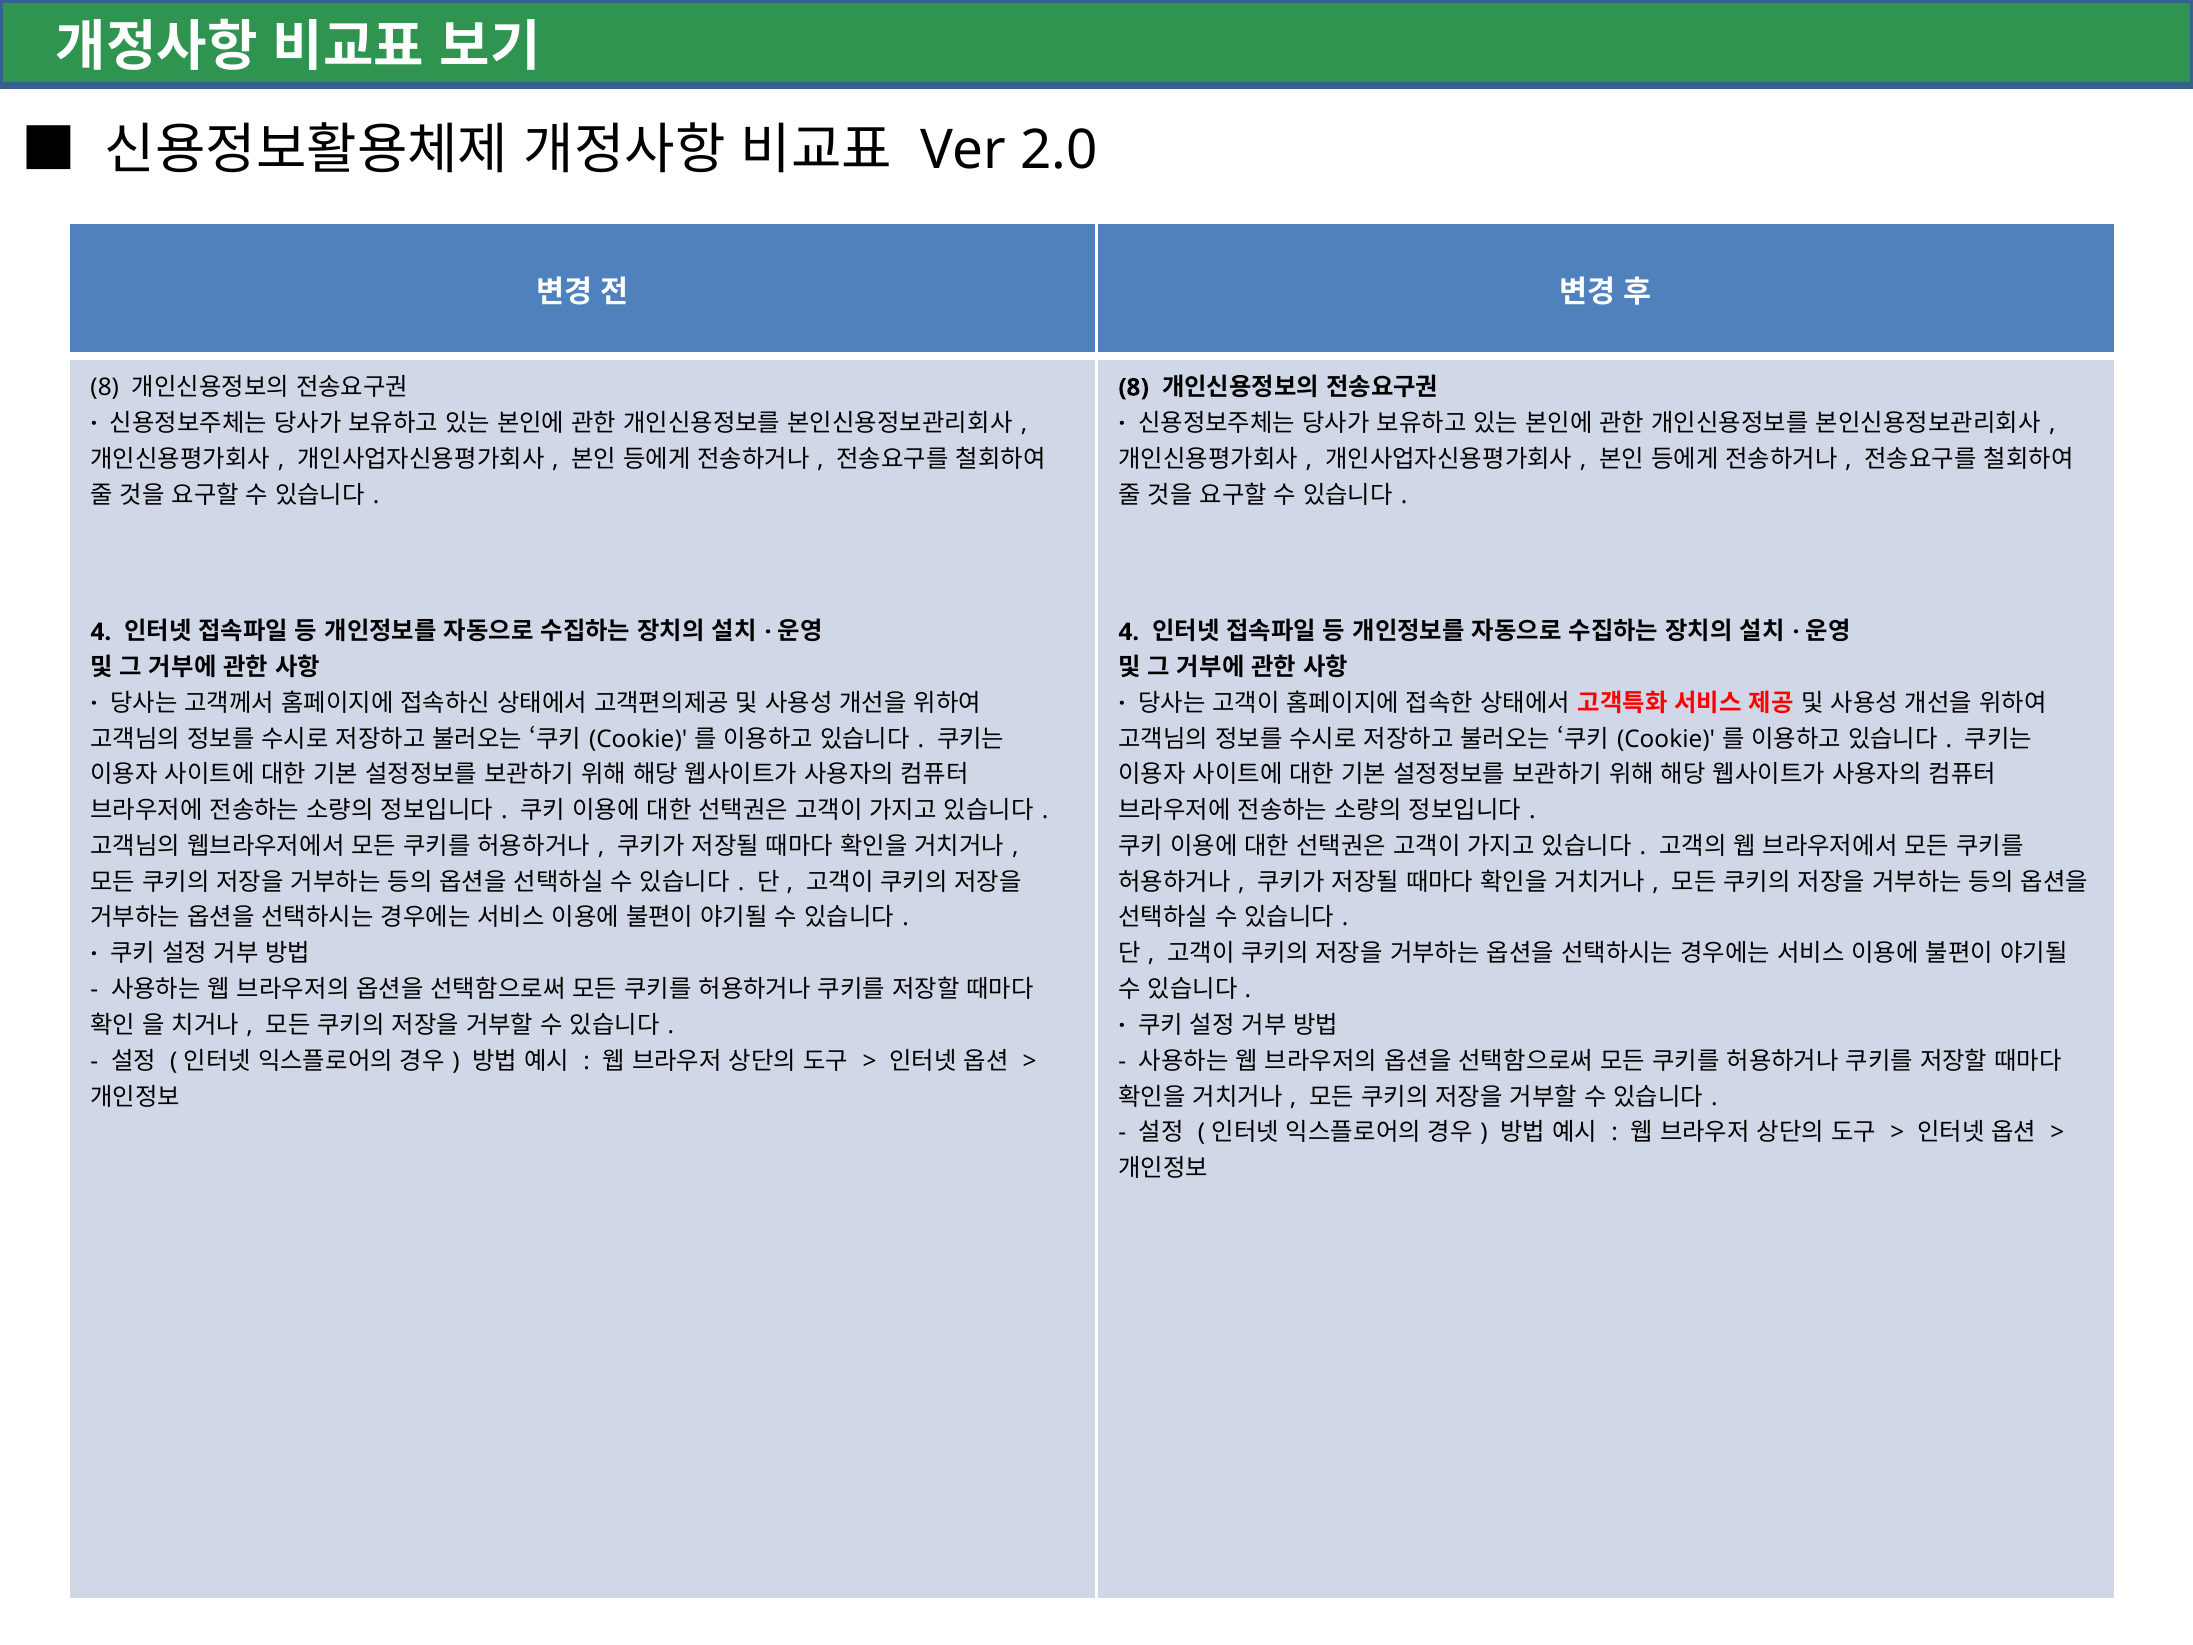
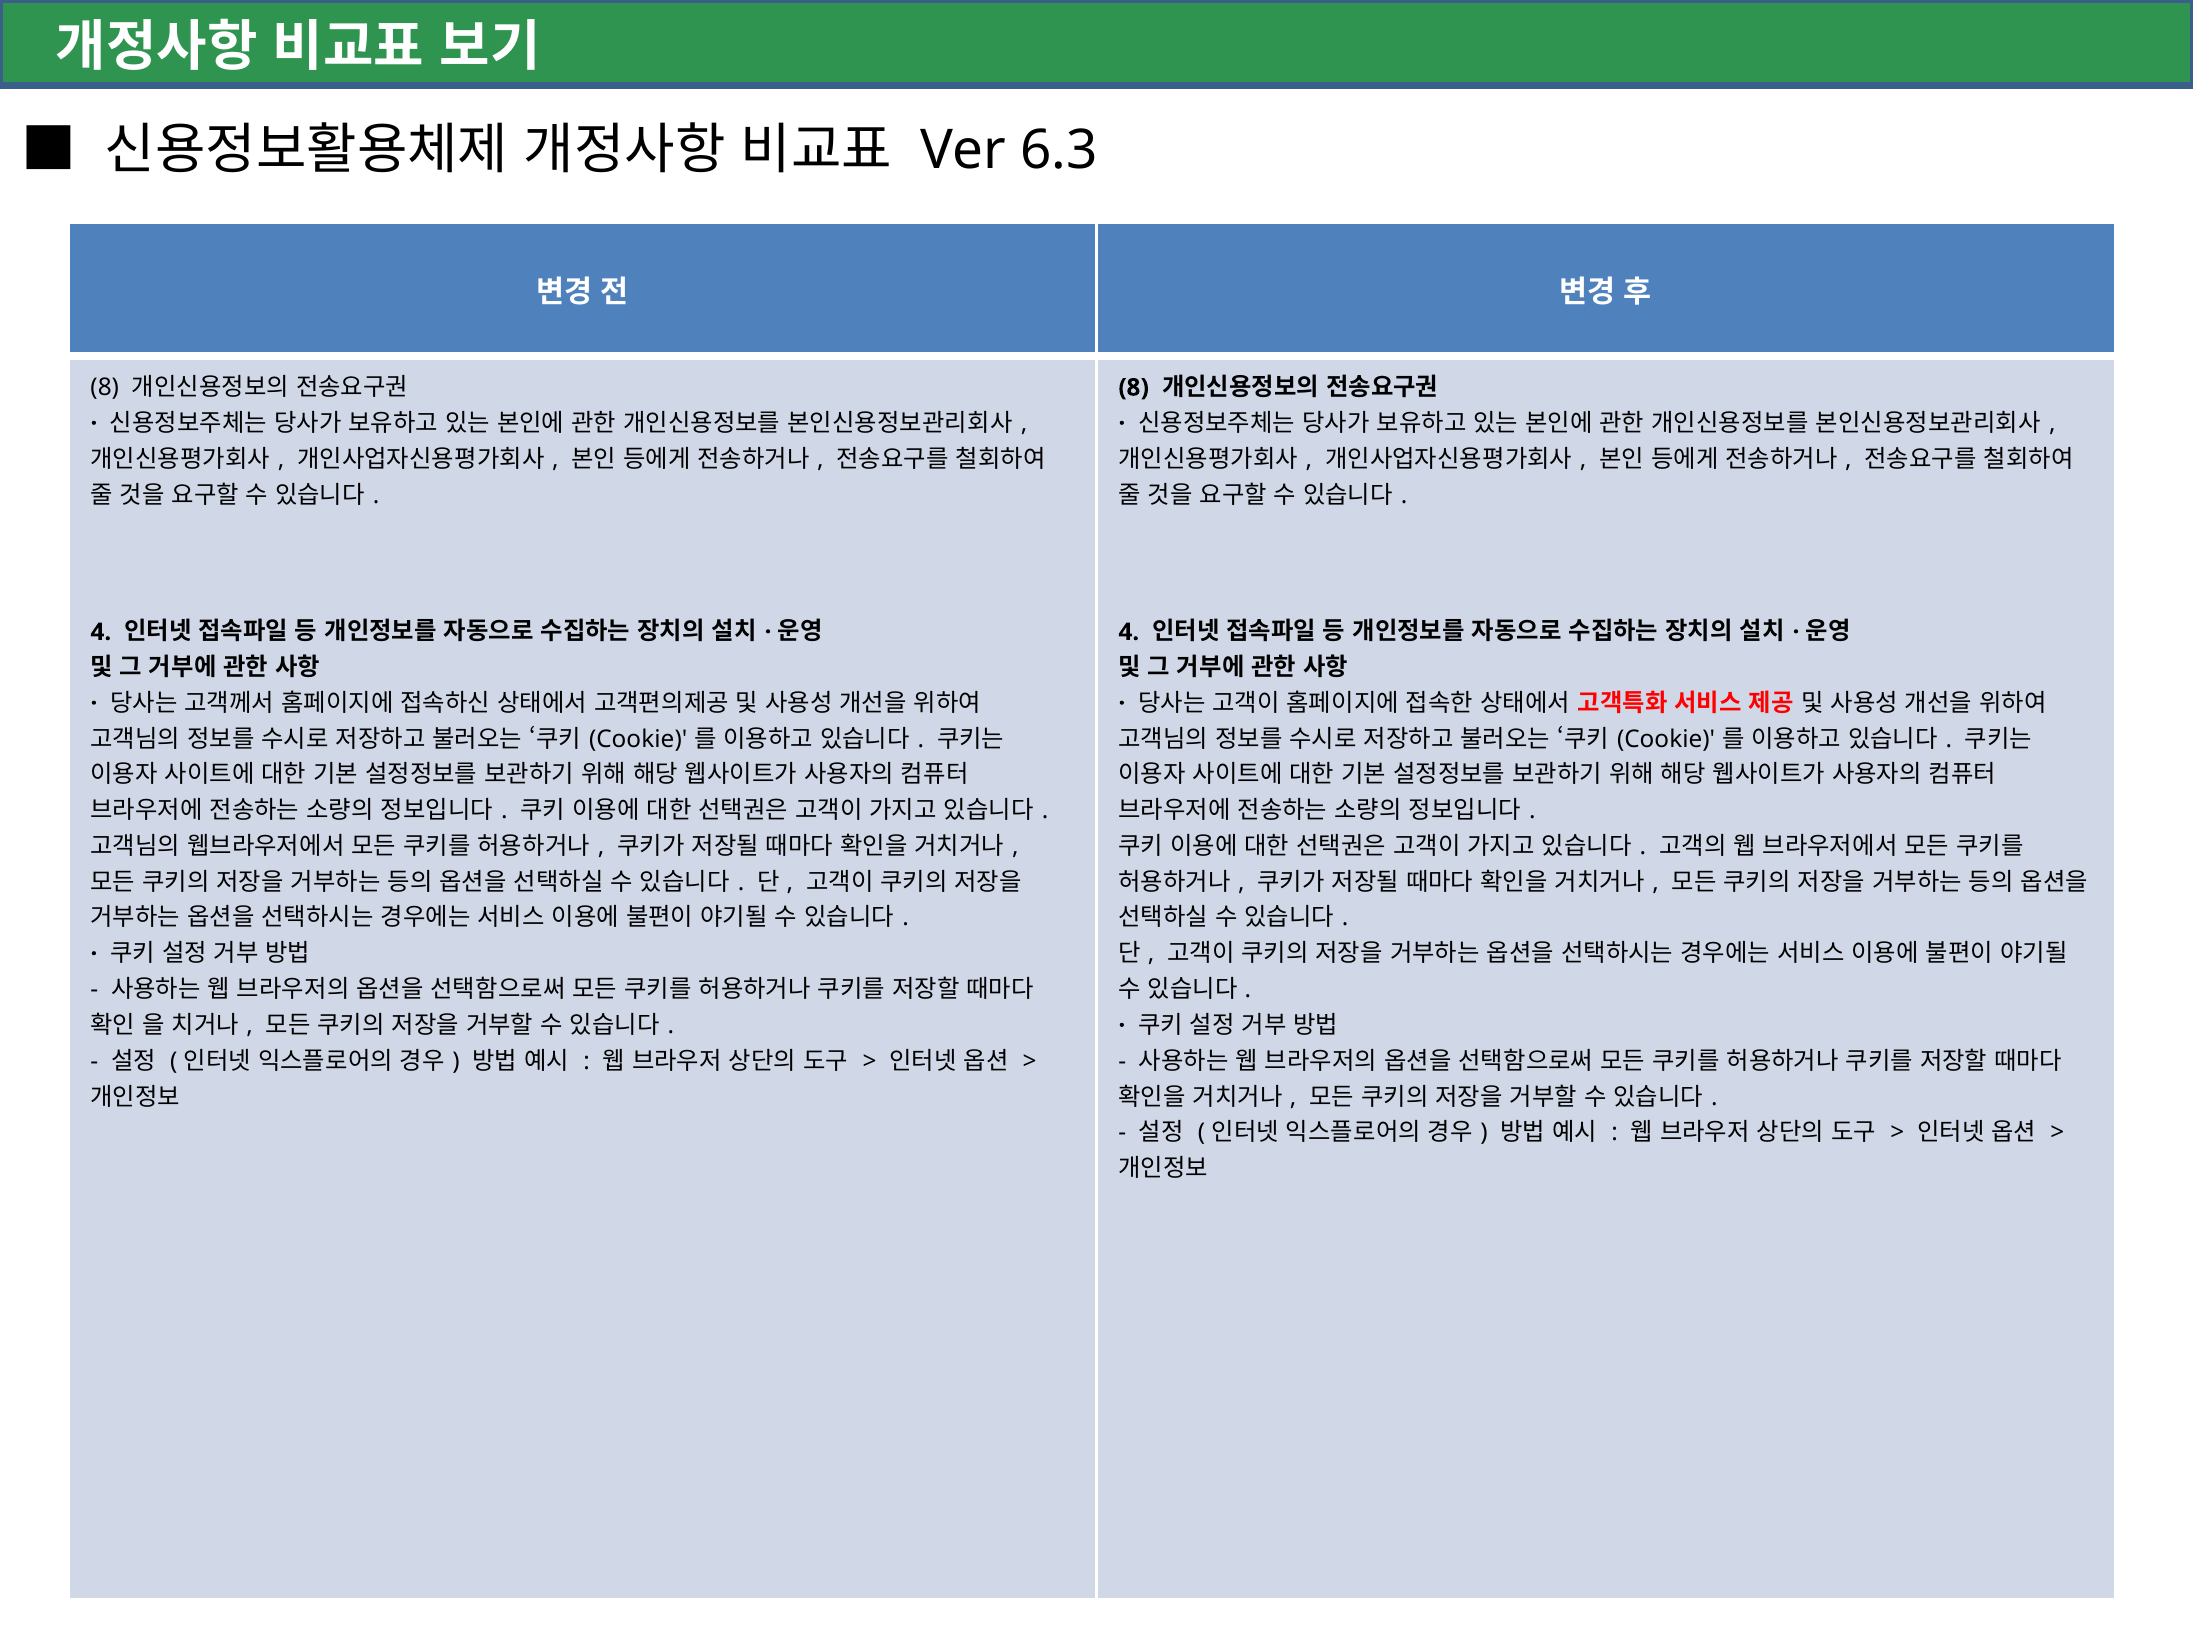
2.0: 2.0 -> 6.3 (1059, 150)
